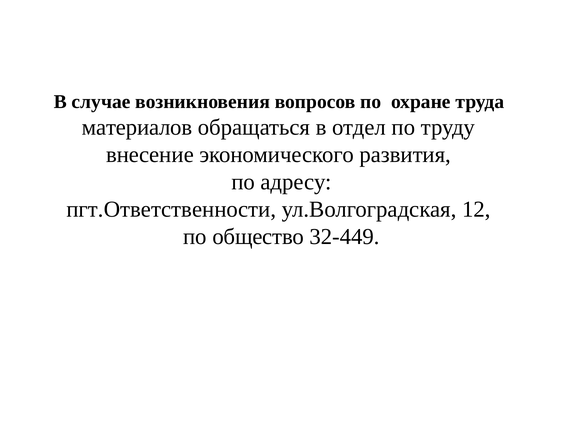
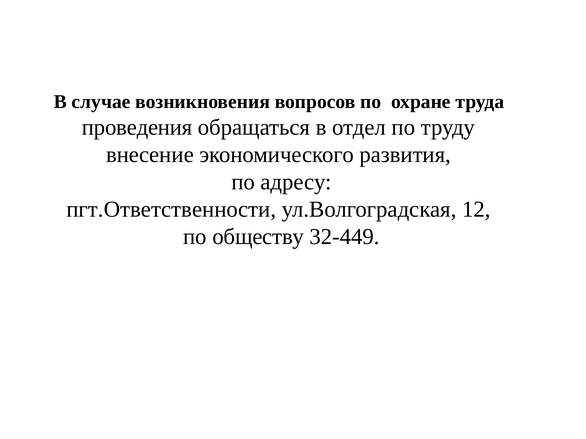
материалов: материалов -> проведения (137, 127)
общество: общество -> обществу (258, 237)
